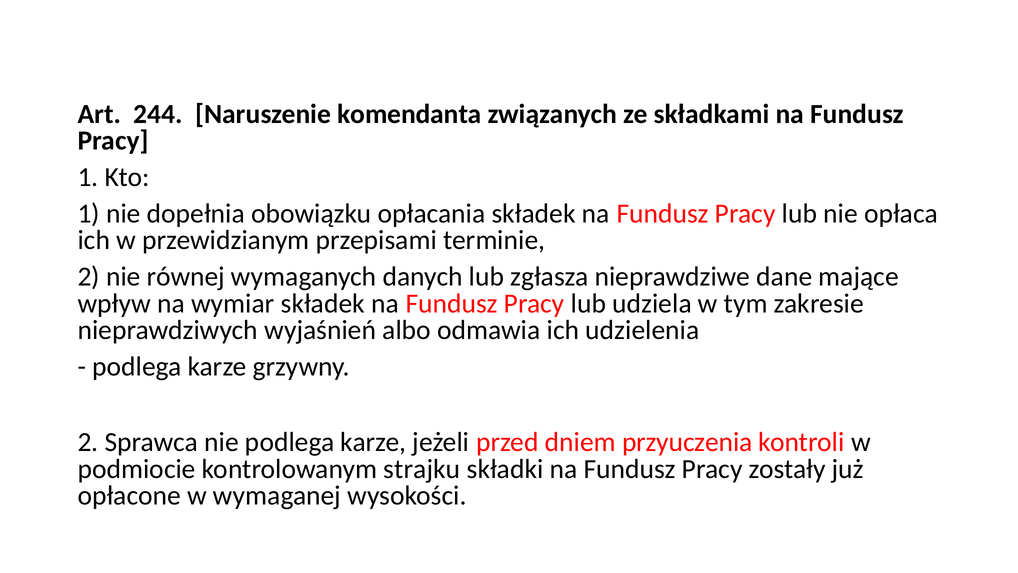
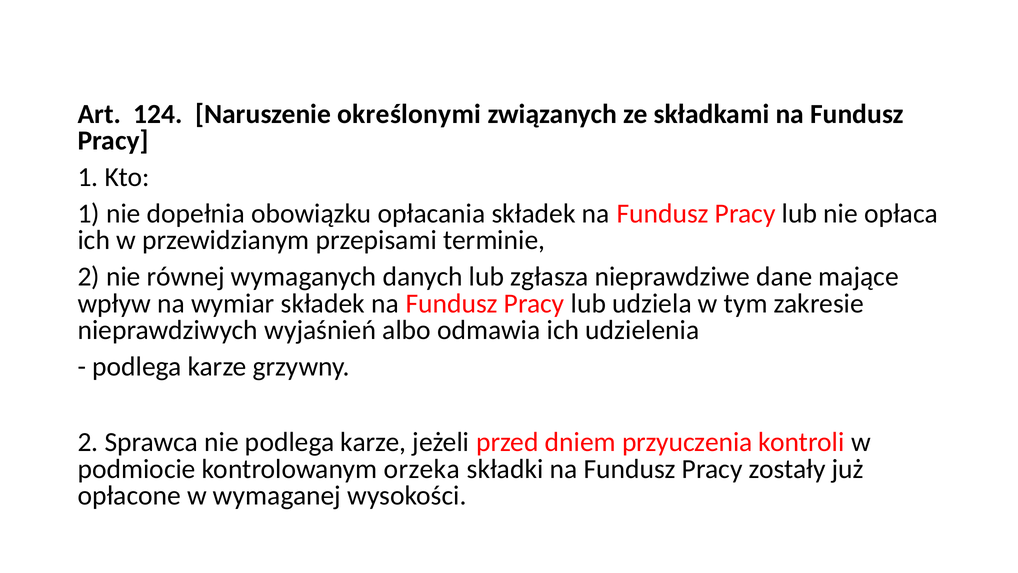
244: 244 -> 124 (158, 114)
komendanta: komendanta -> określonymi (409, 114)
strajku: strajku -> orzeka (422, 469)
